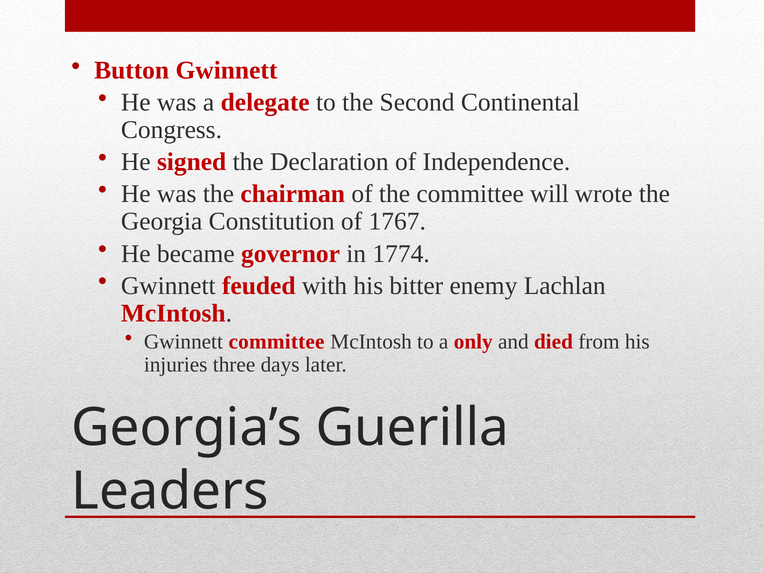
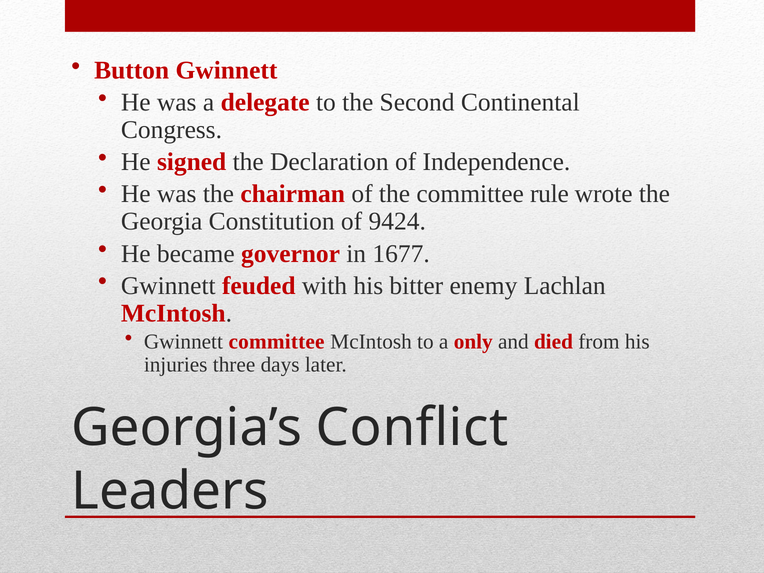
will: will -> rule (549, 194)
1767: 1767 -> 9424 (397, 222)
1774: 1774 -> 1677 (401, 254)
Guerilla: Guerilla -> Conflict (412, 428)
